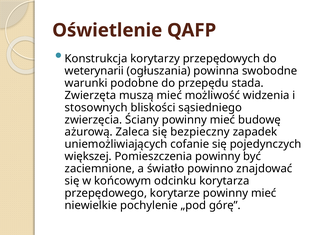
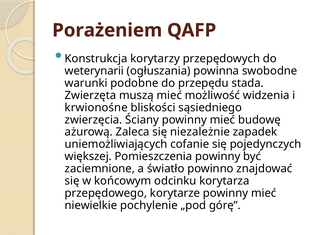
Oświetlenie: Oświetlenie -> Porażeniem (107, 30)
stosownych: stosownych -> krwionośne (96, 107)
bezpieczny: bezpieczny -> niezależnie (200, 132)
